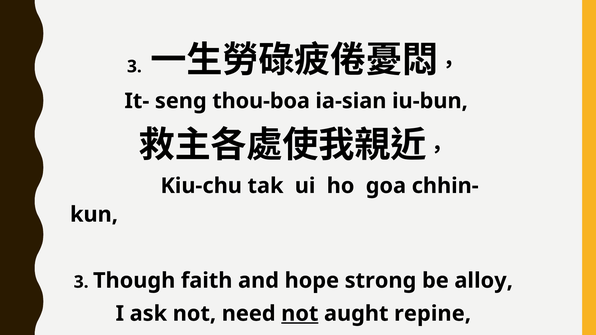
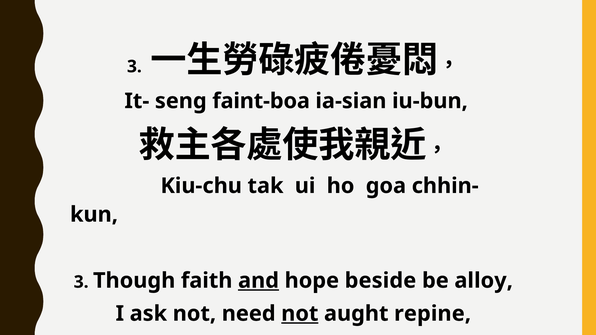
thou-boa: thou-boa -> faint-boa (261, 101)
and underline: none -> present (258, 281)
strong: strong -> beside (380, 281)
